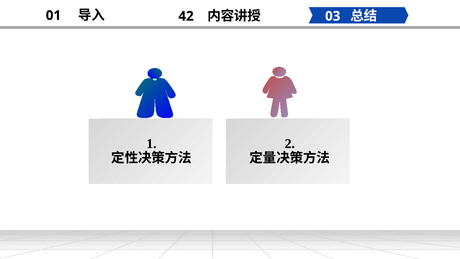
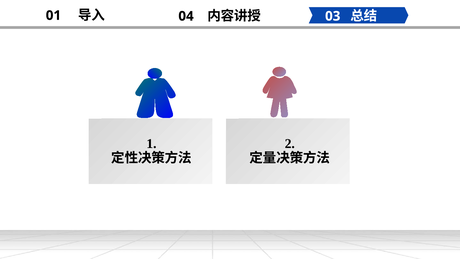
42: 42 -> 04 (186, 16)
